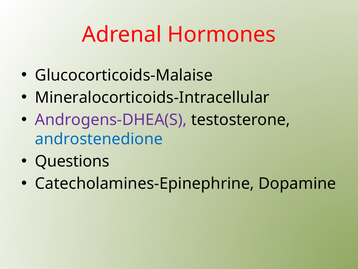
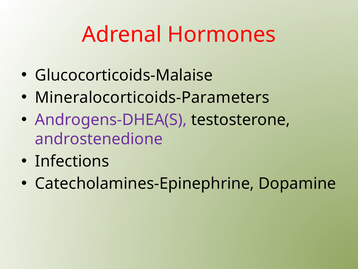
Mineralocorticoids-Intracellular: Mineralocorticoids-Intracellular -> Mineralocorticoids-Parameters (152, 97)
androstenedione colour: blue -> purple (99, 139)
Questions: Questions -> Infections (72, 161)
